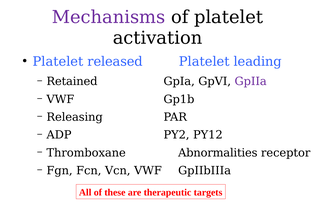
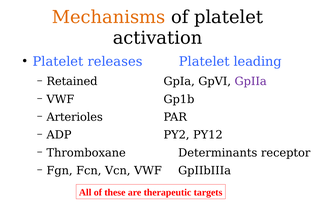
Mechanisms colour: purple -> orange (109, 17)
released: released -> releases (115, 62)
Releasing: Releasing -> Arterioles (75, 117)
Abnormalities: Abnormalities -> Determinants (218, 153)
